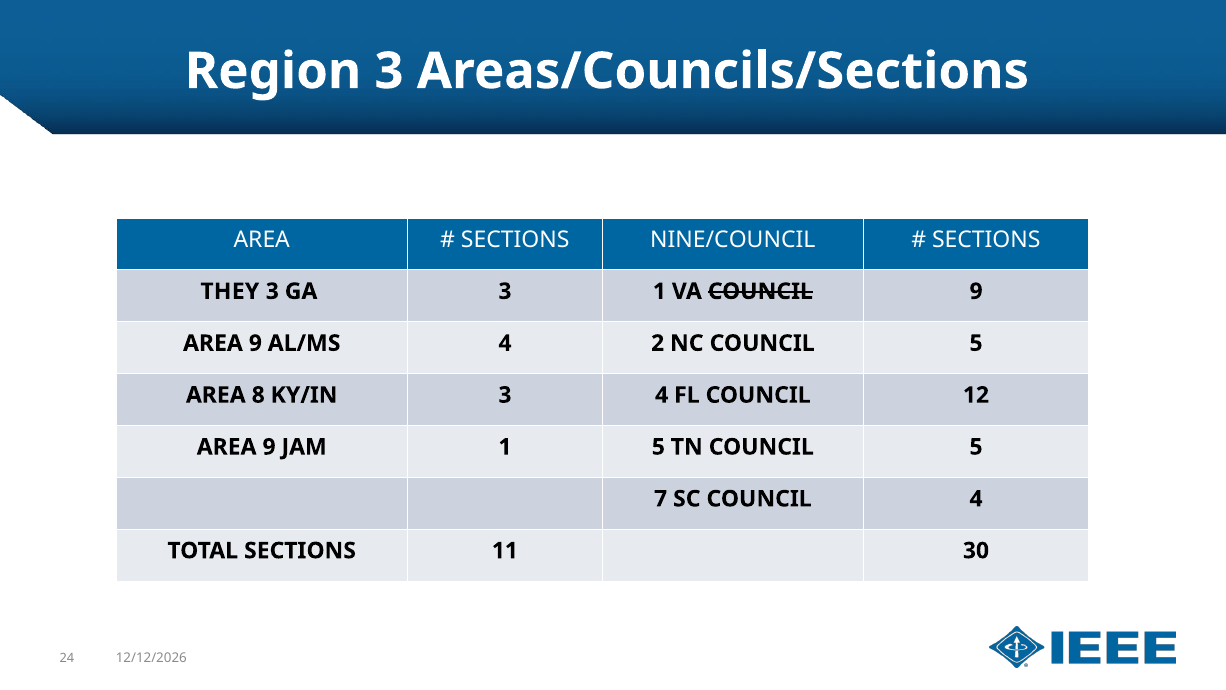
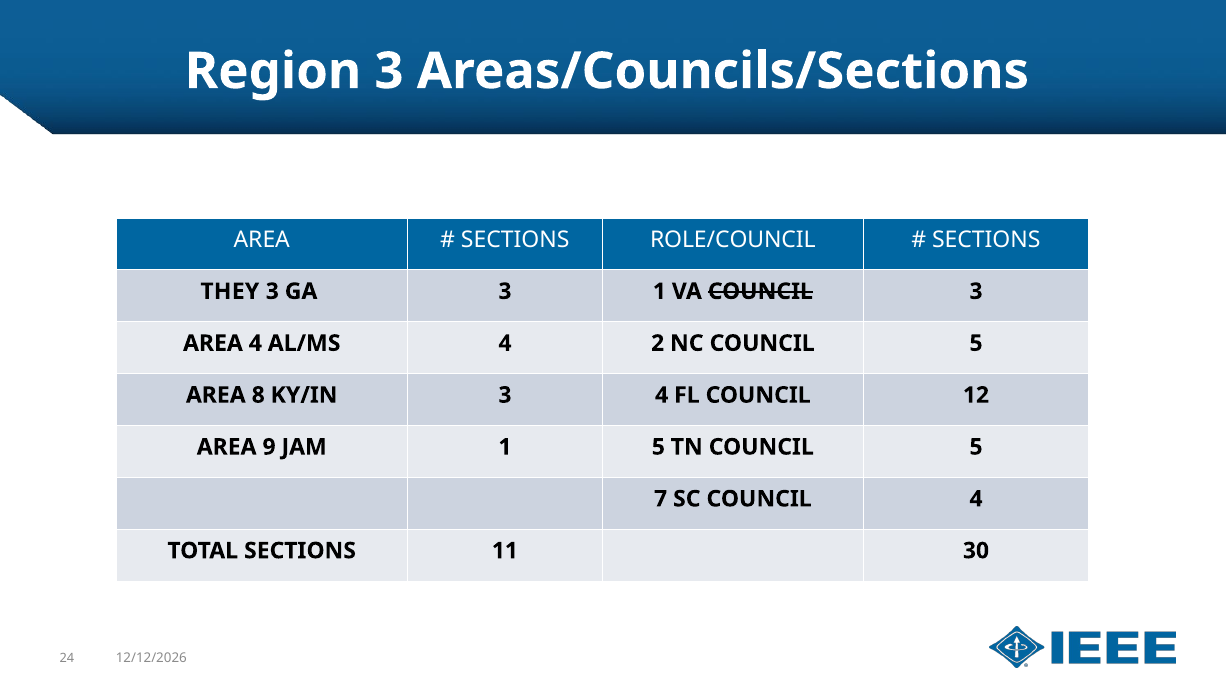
NINE/COUNCIL: NINE/COUNCIL -> ROLE/COUNCIL (733, 239)
COUNCIL 9: 9 -> 3 (976, 291)
9: 9 -> 4 (255, 343)
